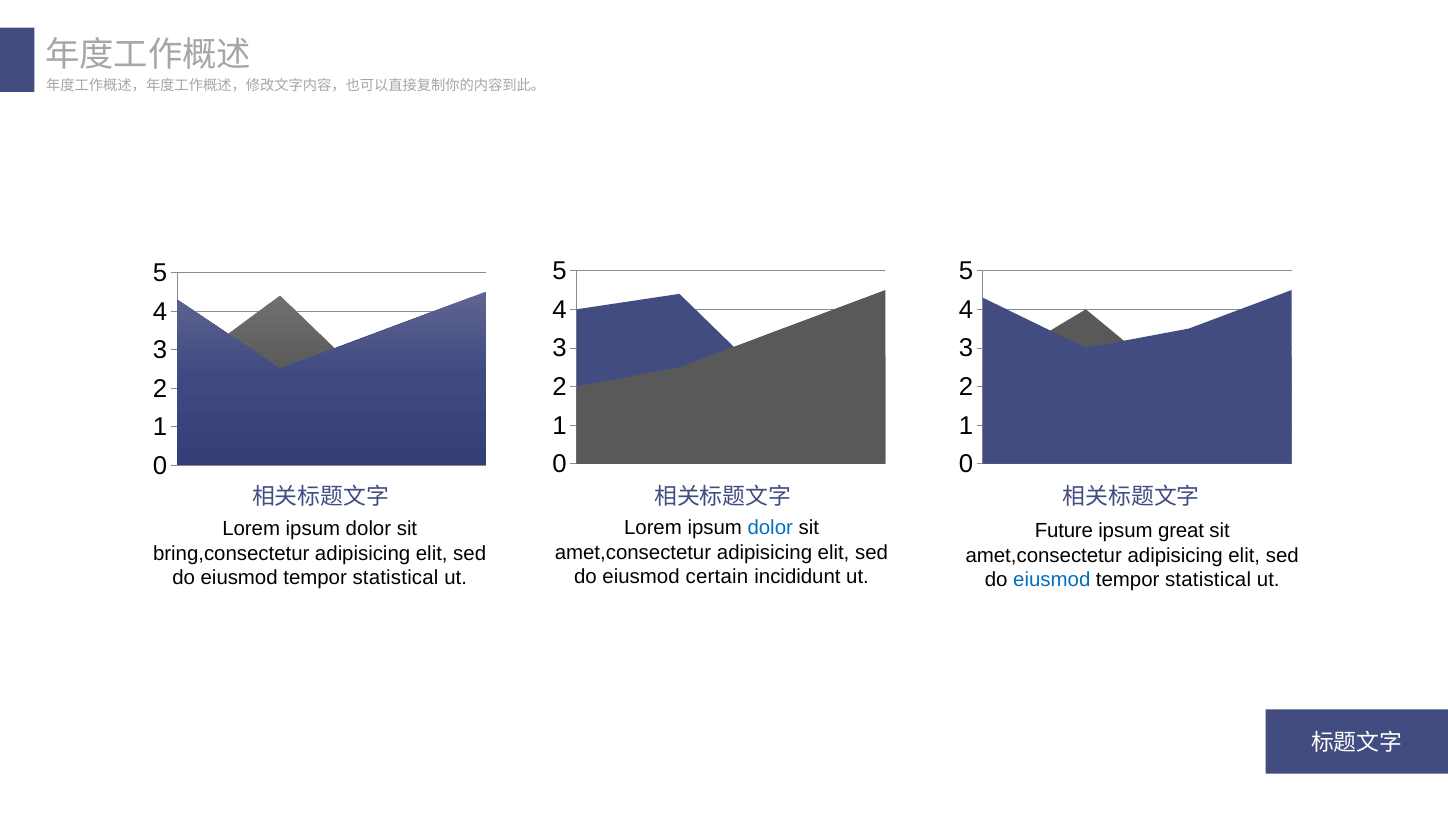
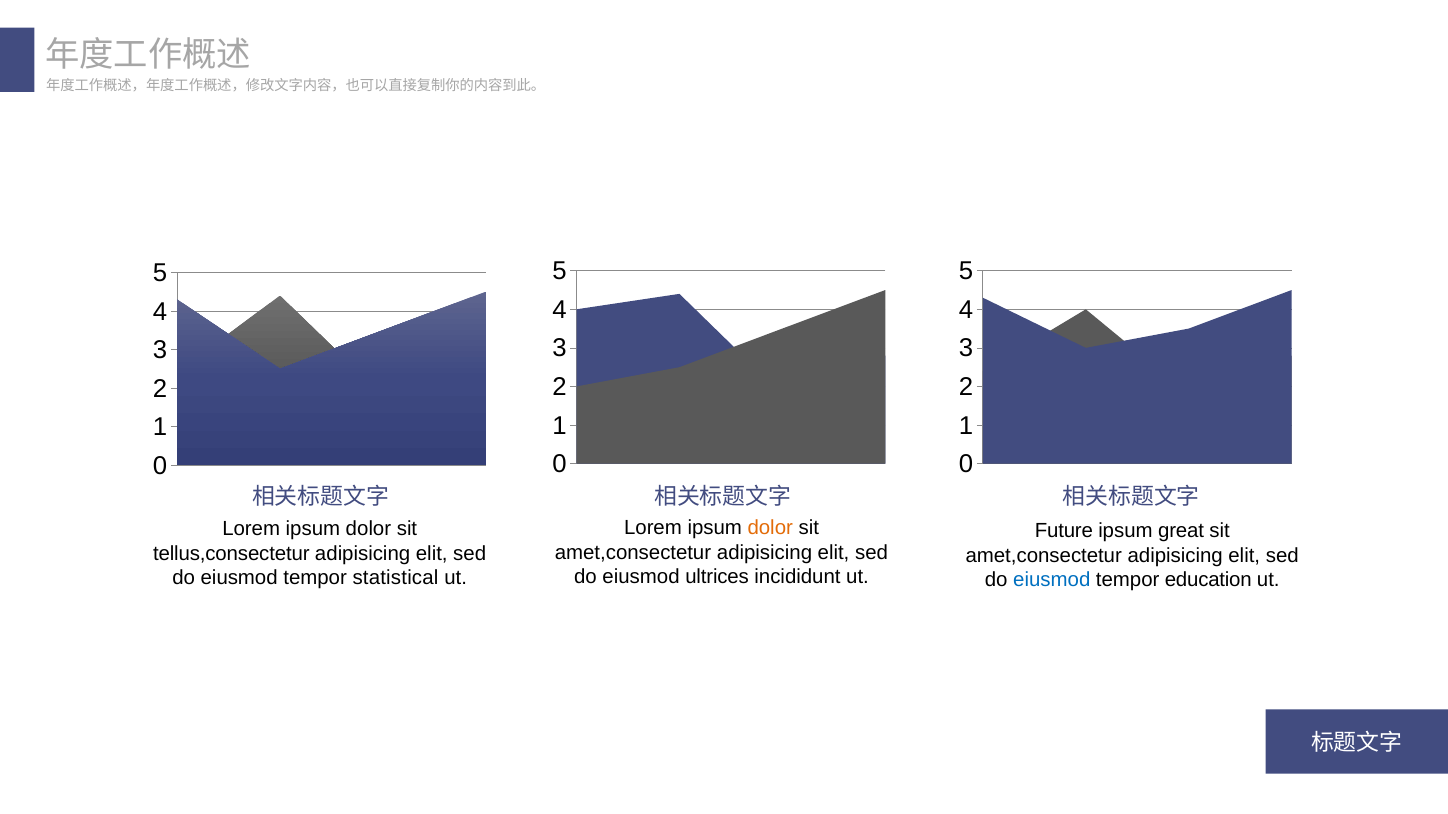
dolor colour: blue -> orange (770, 528)
bring,consectetur: bring,consectetur -> tellus,consectetur (231, 554)
certain: certain -> ultrices (717, 577)
statistical: statistical -> education (1208, 580)
